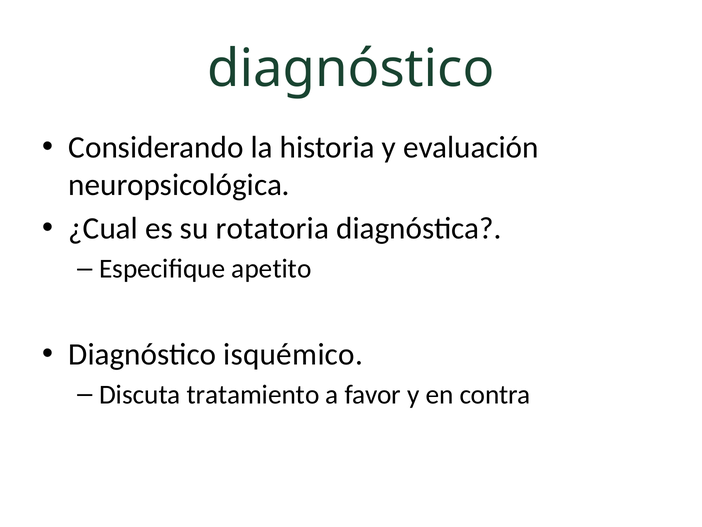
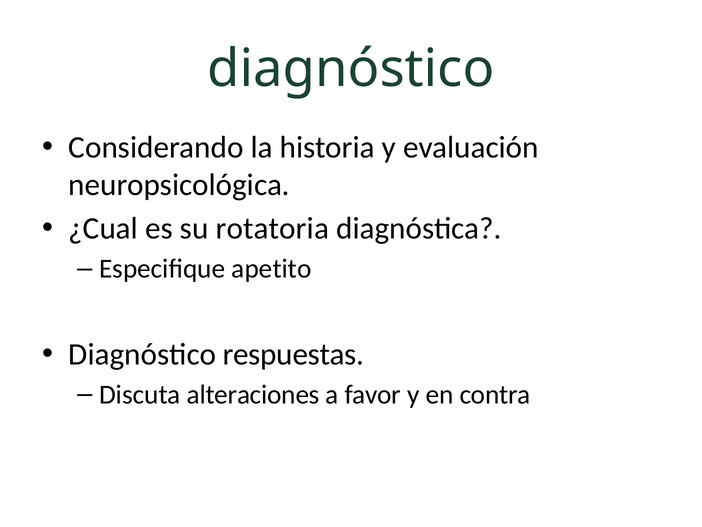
isquémico: isquémico -> respuestas (293, 354)
tratamiento: tratamiento -> alteraciones (253, 394)
